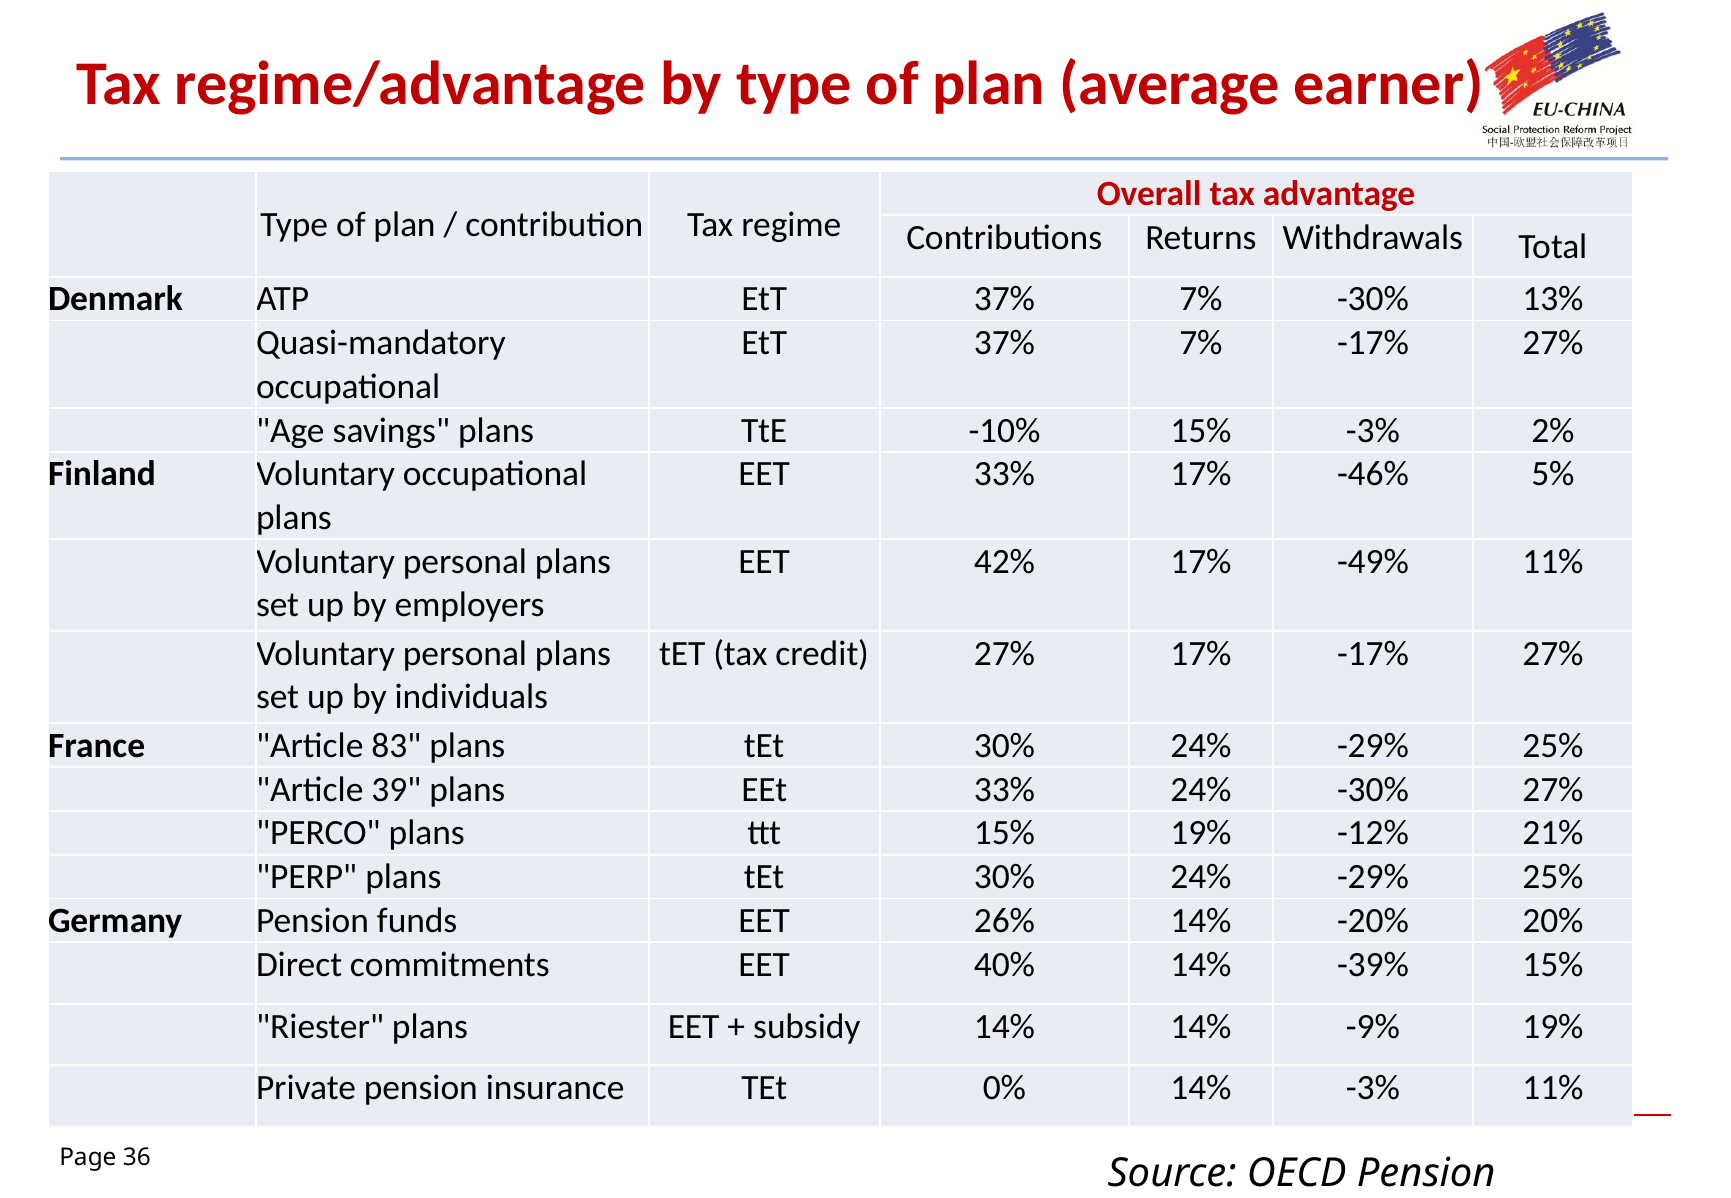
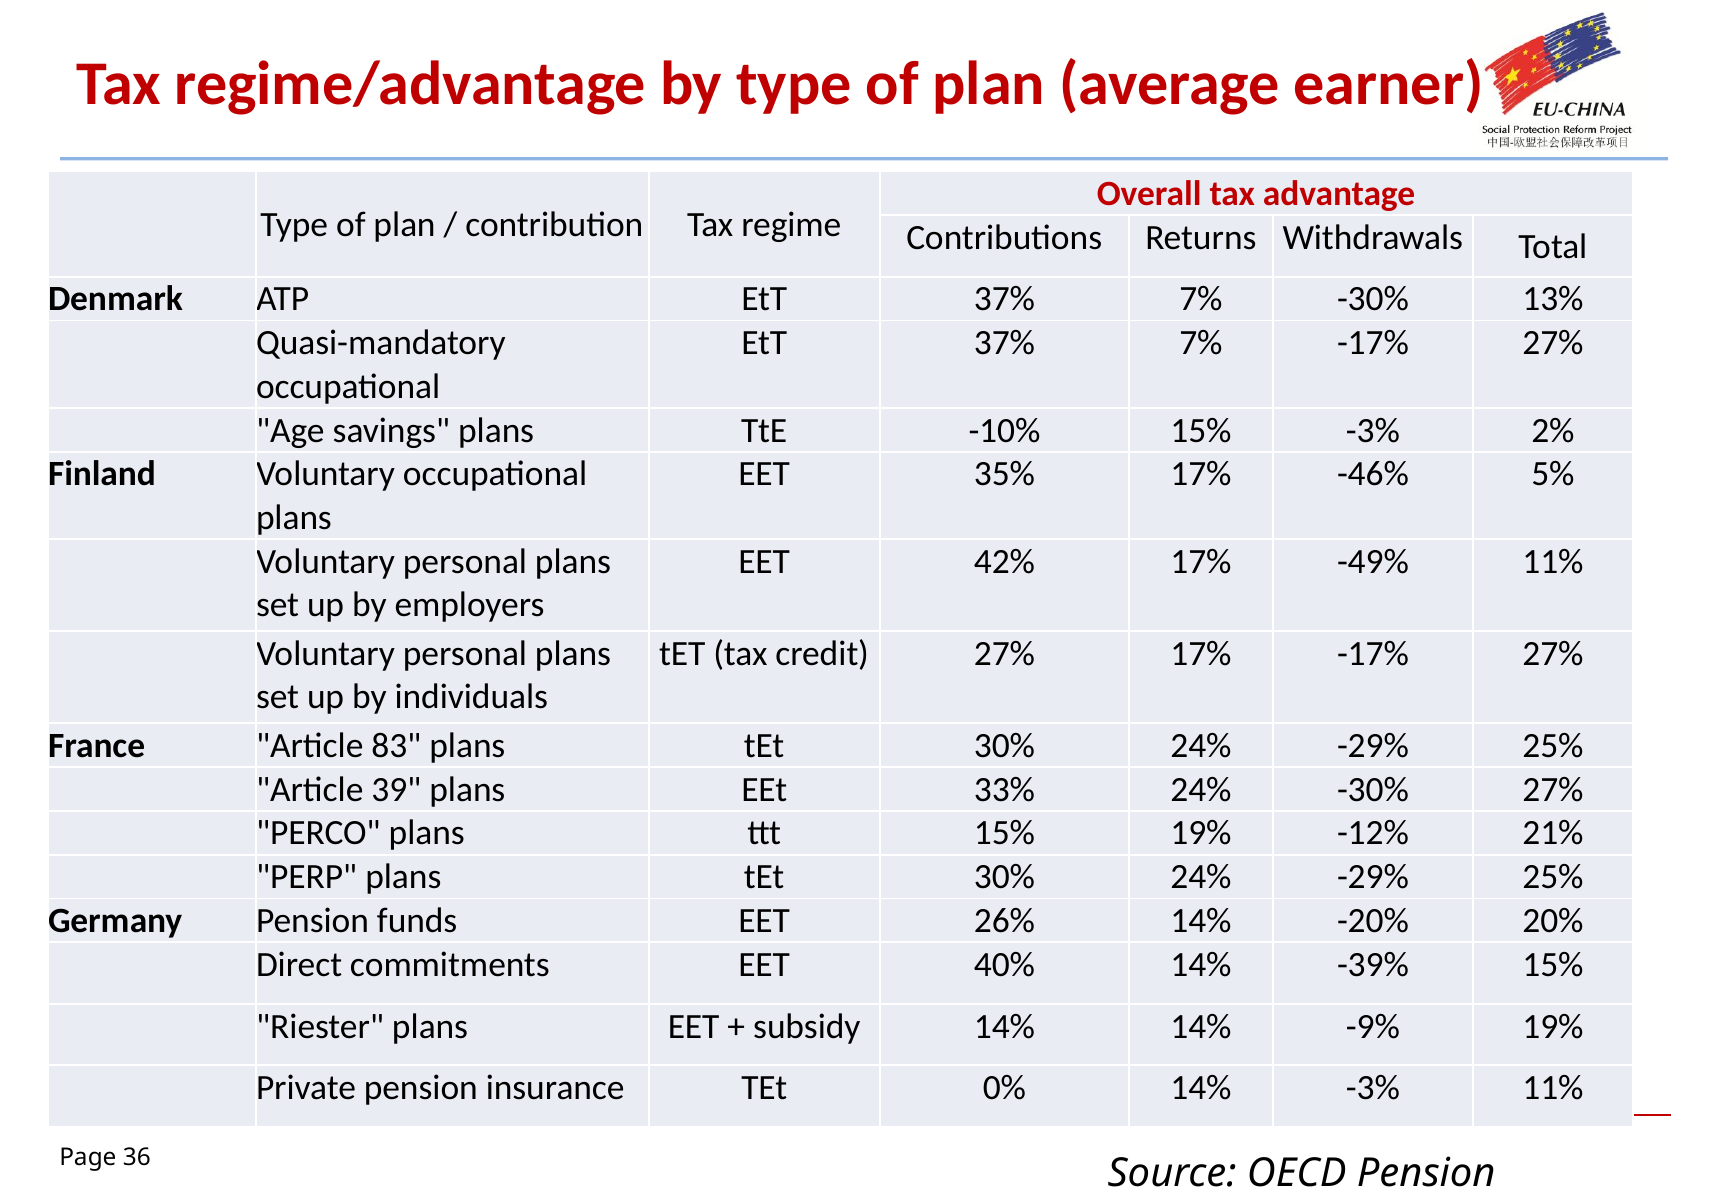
33%: 33% -> 35% (1005, 474)
